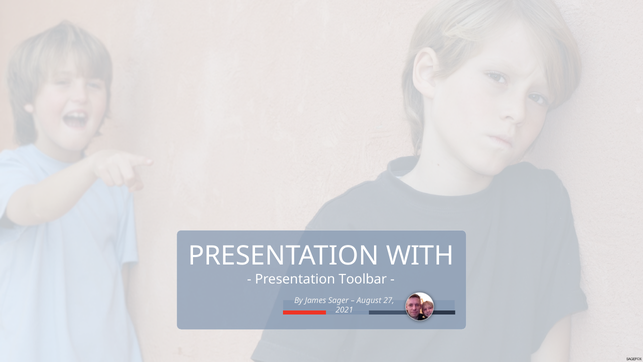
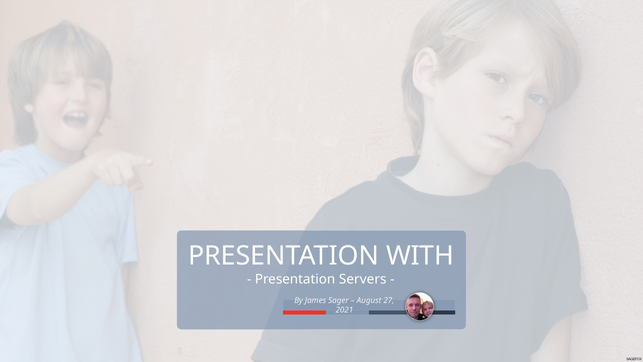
Toolbar: Toolbar -> Servers (363, 279)
